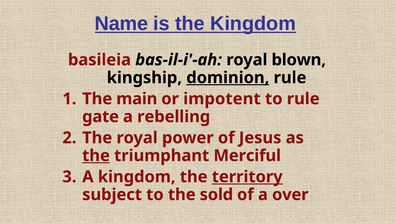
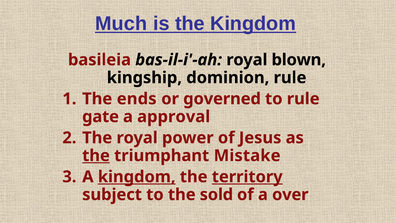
Name: Name -> Much (121, 24)
dominion underline: present -> none (228, 78)
main: main -> ends (137, 99)
impotent: impotent -> governed (222, 99)
rebelling: rebelling -> approval (174, 117)
Merciful: Merciful -> Mistake (247, 155)
kingdom underline: none -> present (137, 177)
